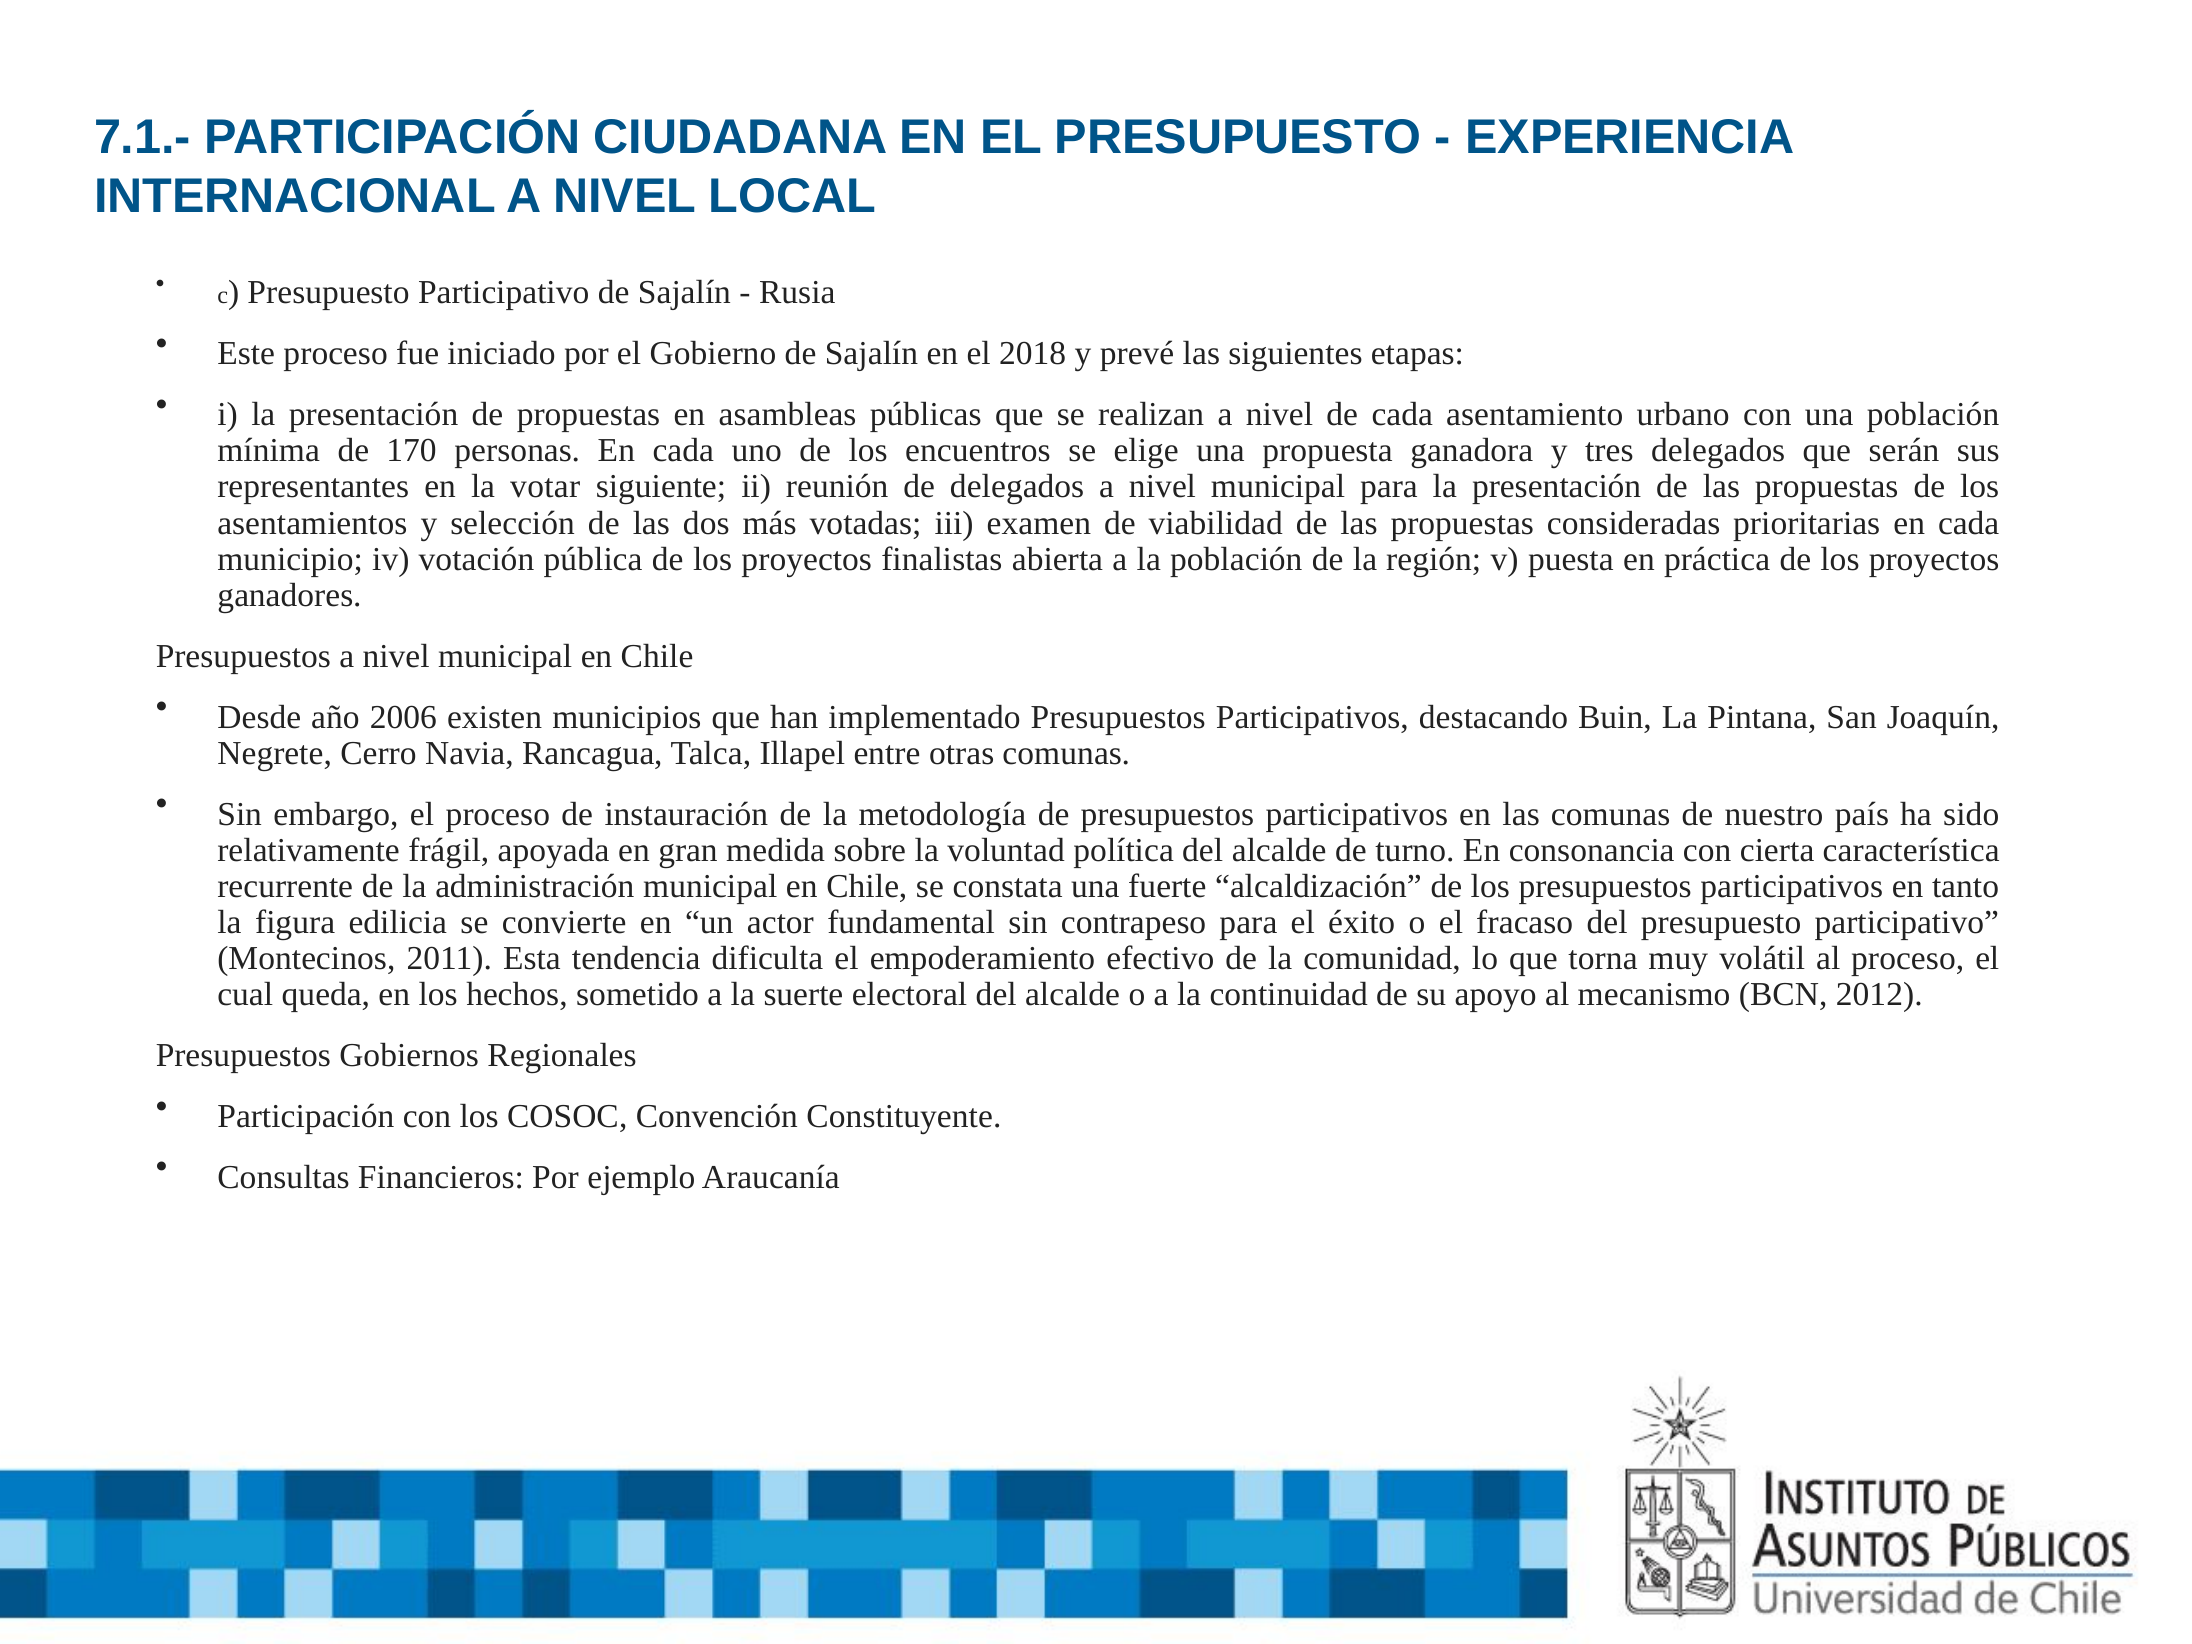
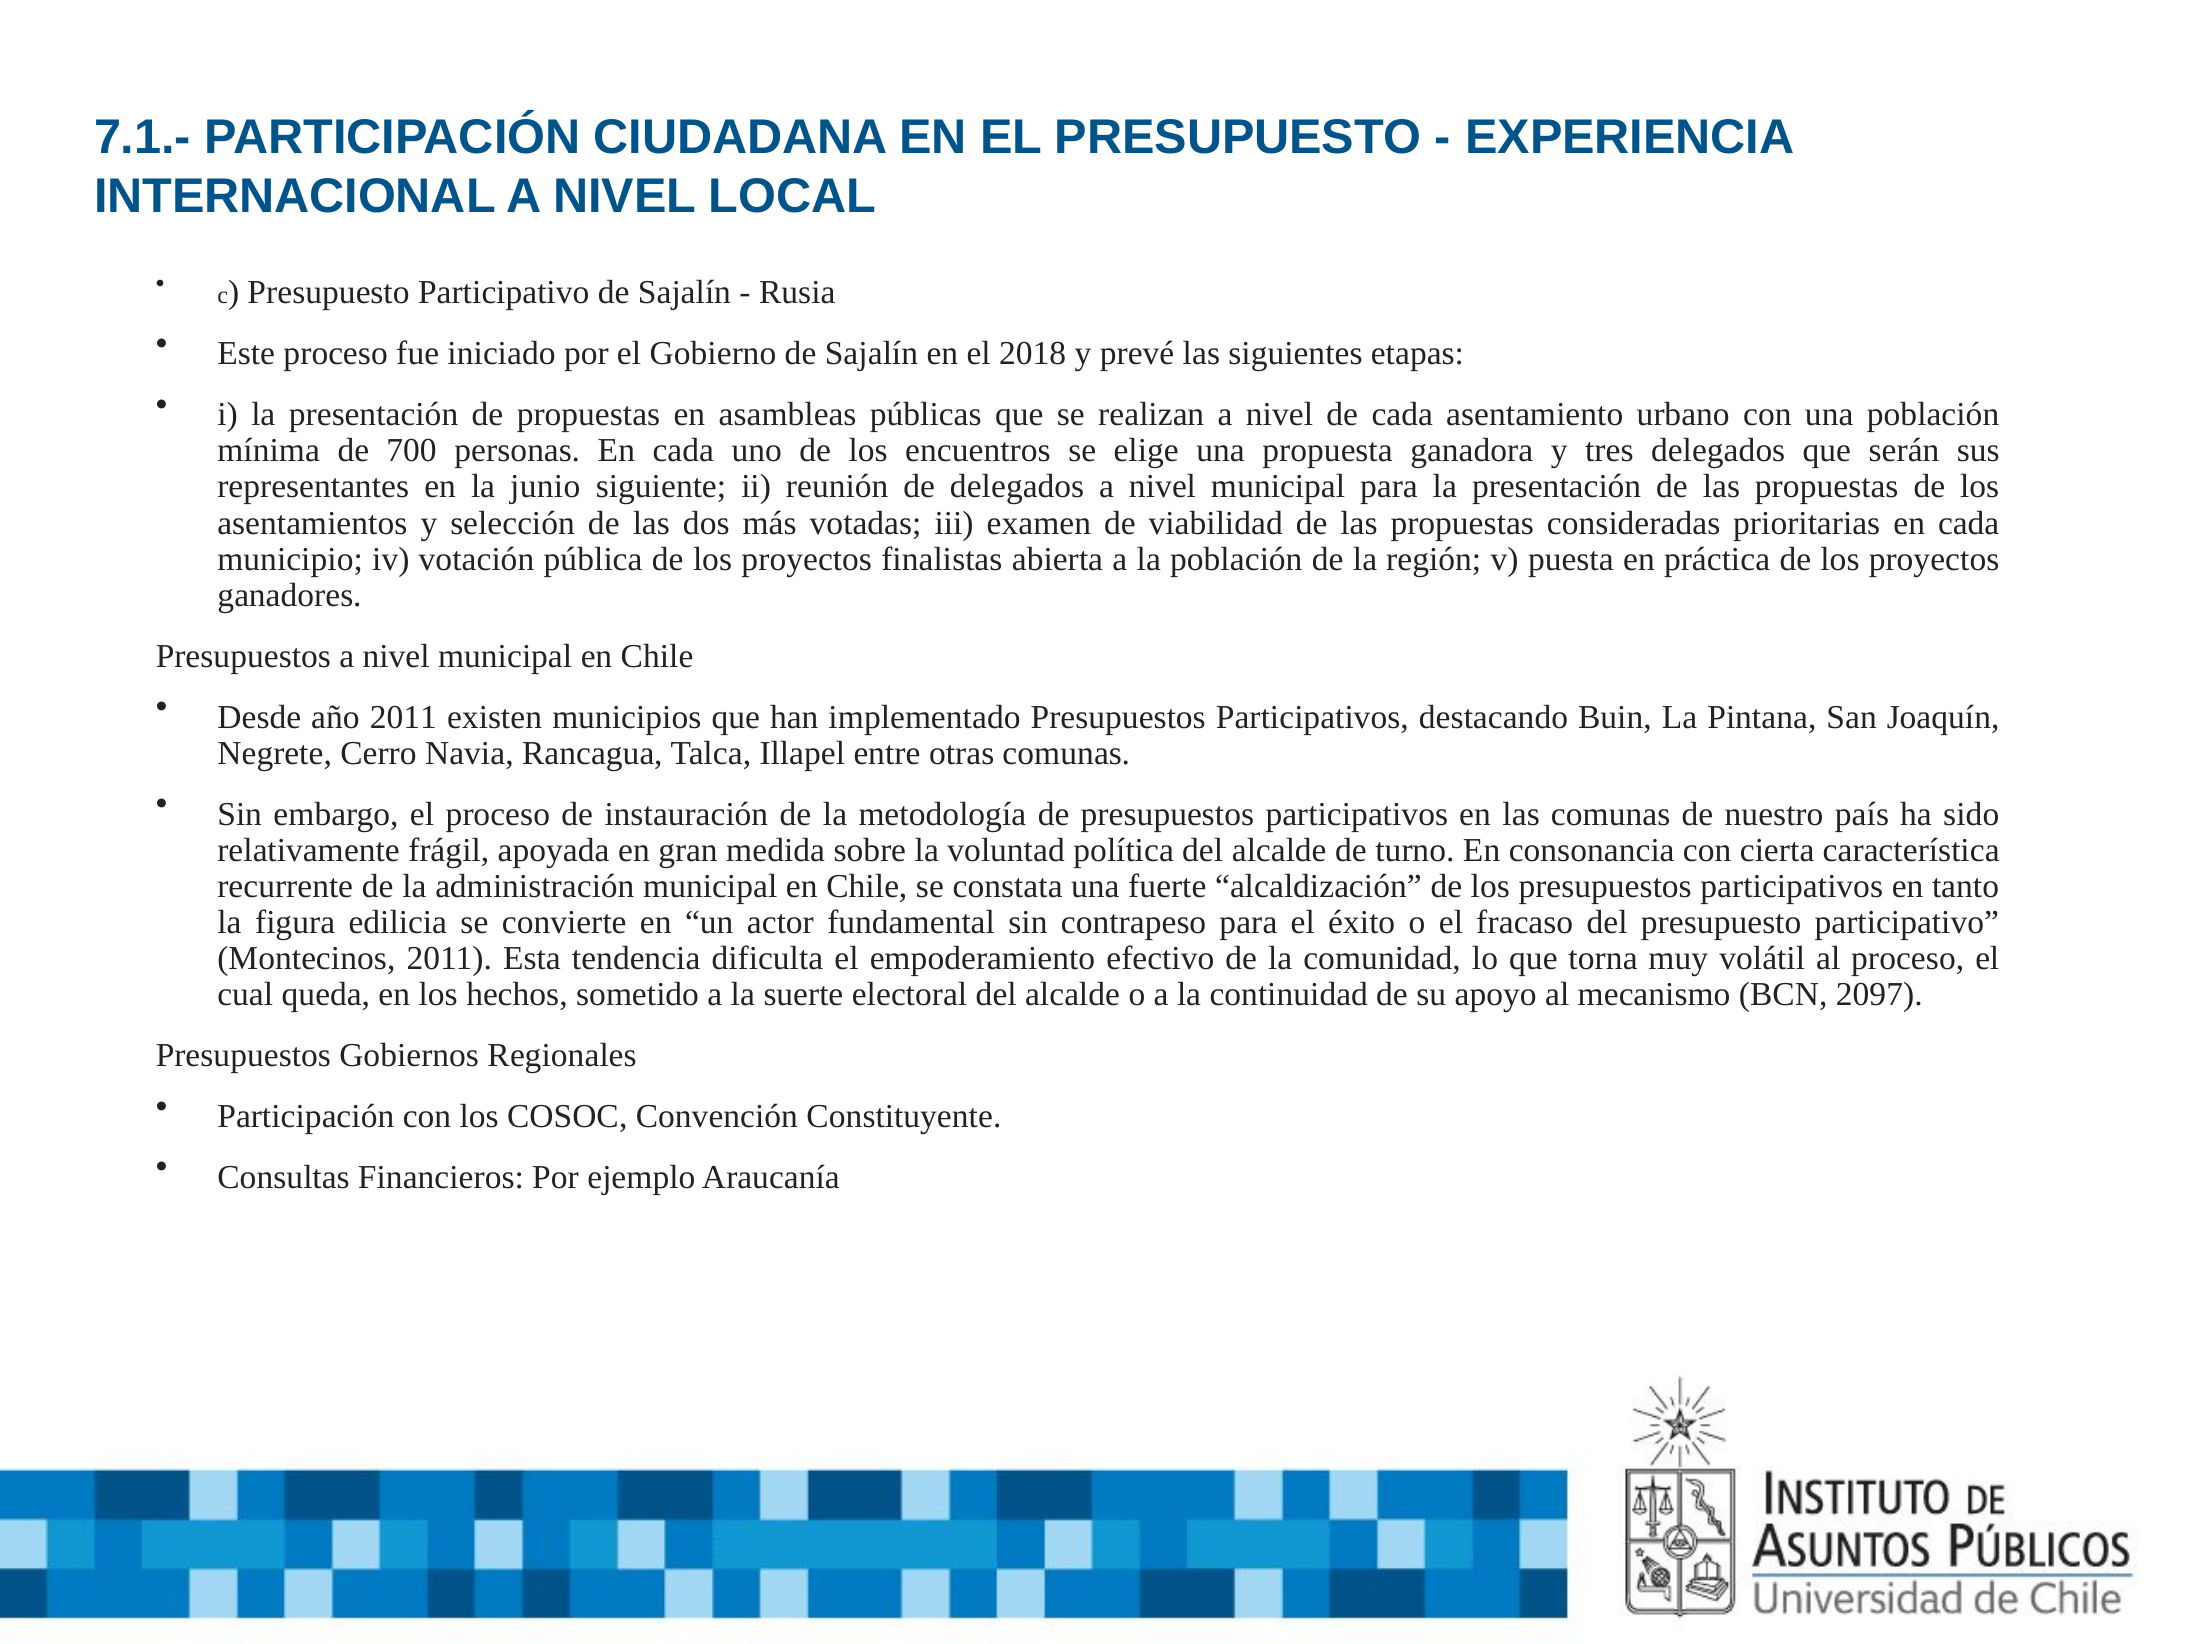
170: 170 -> 700 (412, 451)
votar: votar -> junio (545, 487)
año 2006: 2006 -> 2011 (403, 717)
2012: 2012 -> 2097 (1879, 995)
